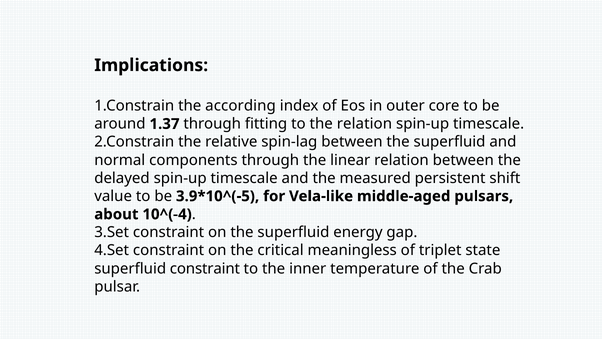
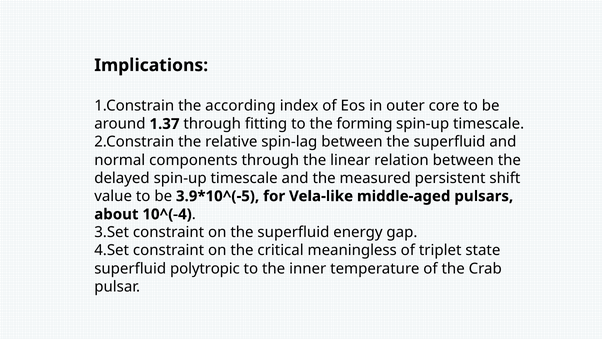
the relation: relation -> forming (365, 124)
superfluid constraint: constraint -> polytropic (205, 268)
